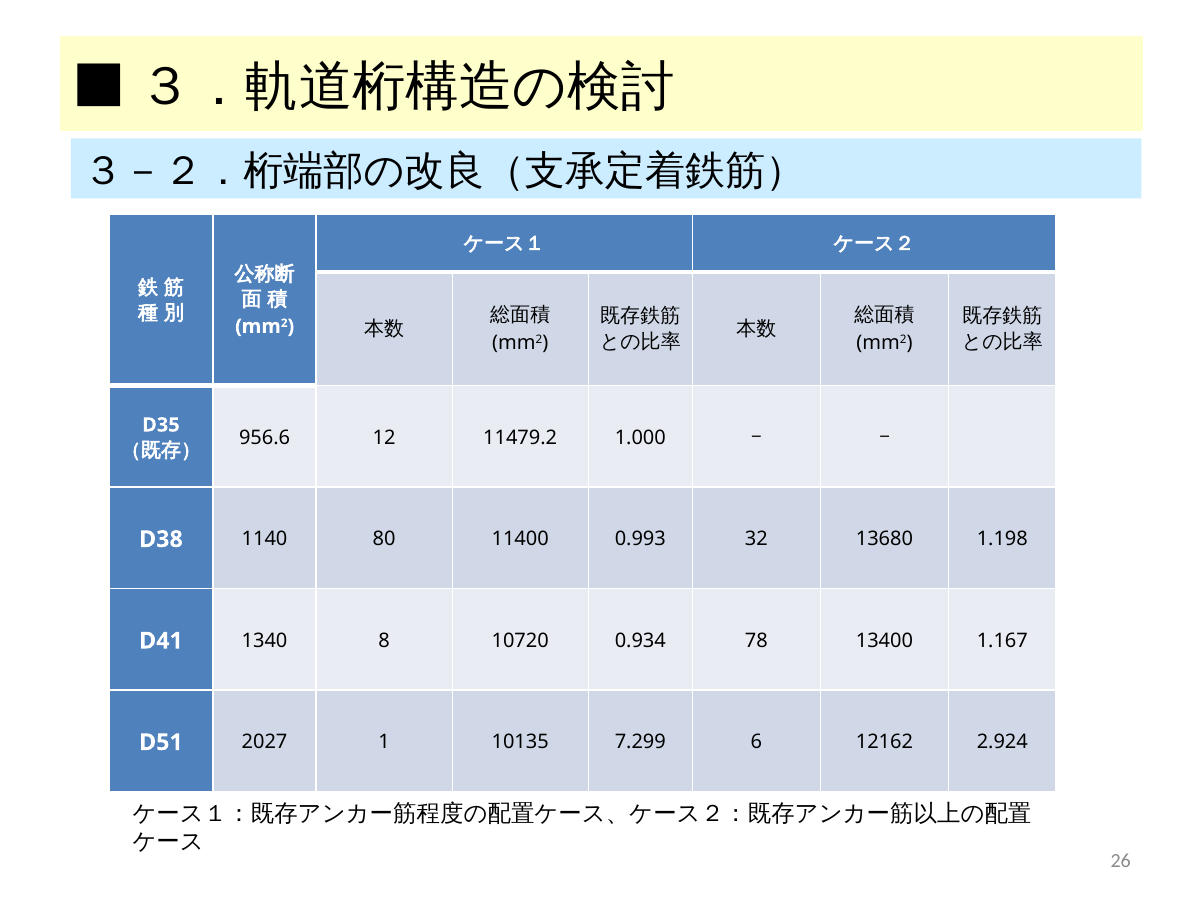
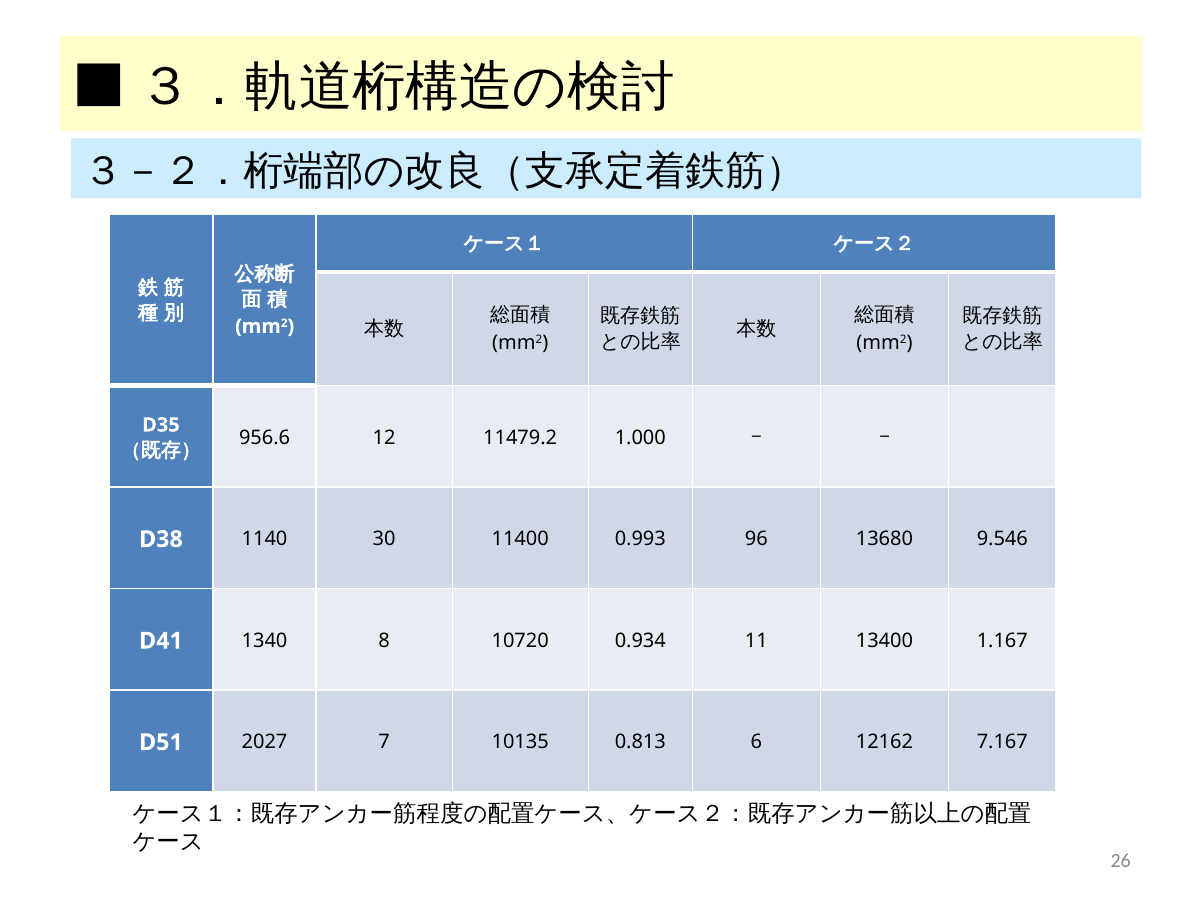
80: 80 -> 30 (384, 539)
32: 32 -> 96 (756, 539)
1.198: 1.198 -> 9.546 (1002, 539)
78: 78 -> 11 (756, 641)
1: 1 -> 7 (384, 742)
7.299: 7.299 -> 0.813 (640, 742)
2.924: 2.924 -> 7.167 (1002, 742)
